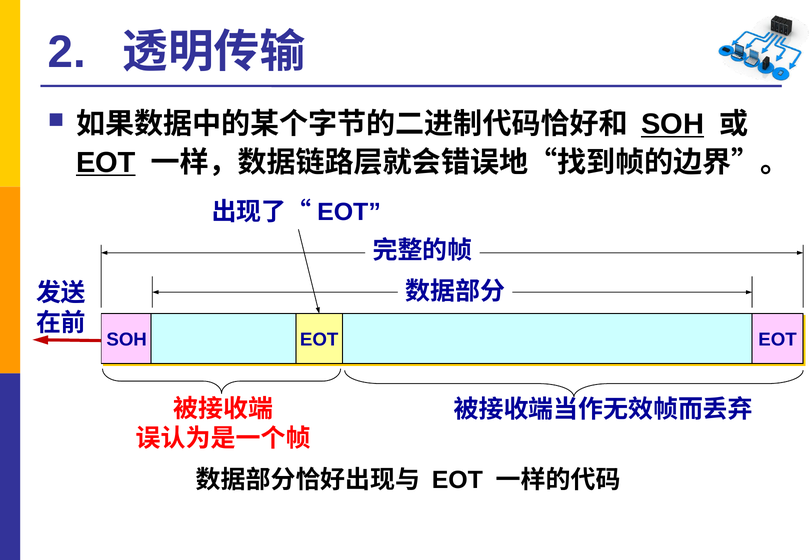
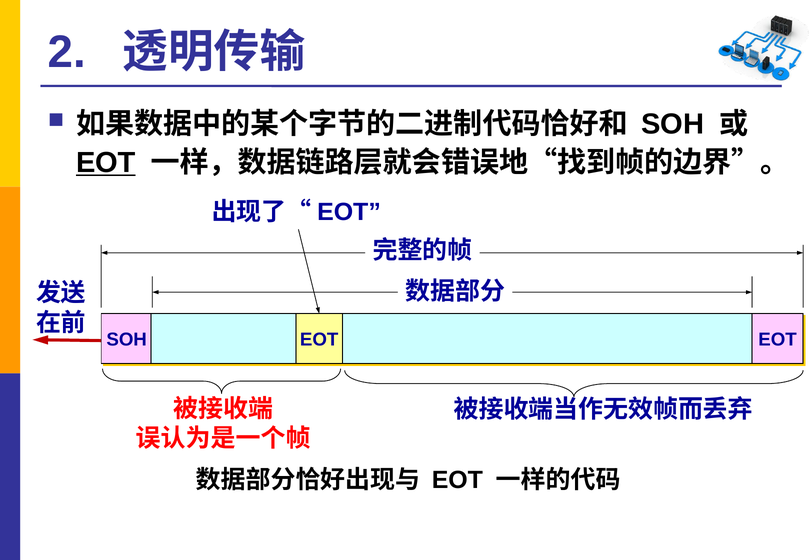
SOH underline: present -> none (673, 125)
